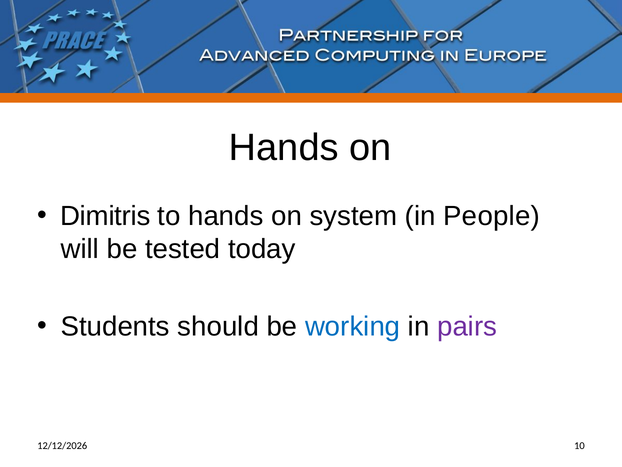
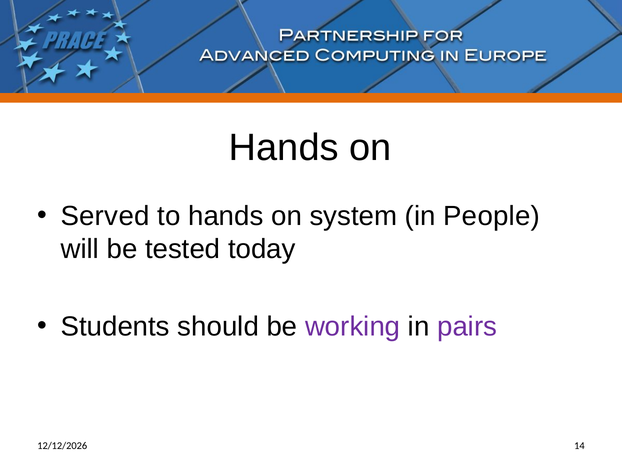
Dimitris: Dimitris -> Served (105, 216)
working colour: blue -> purple (353, 326)
10: 10 -> 14 (579, 445)
